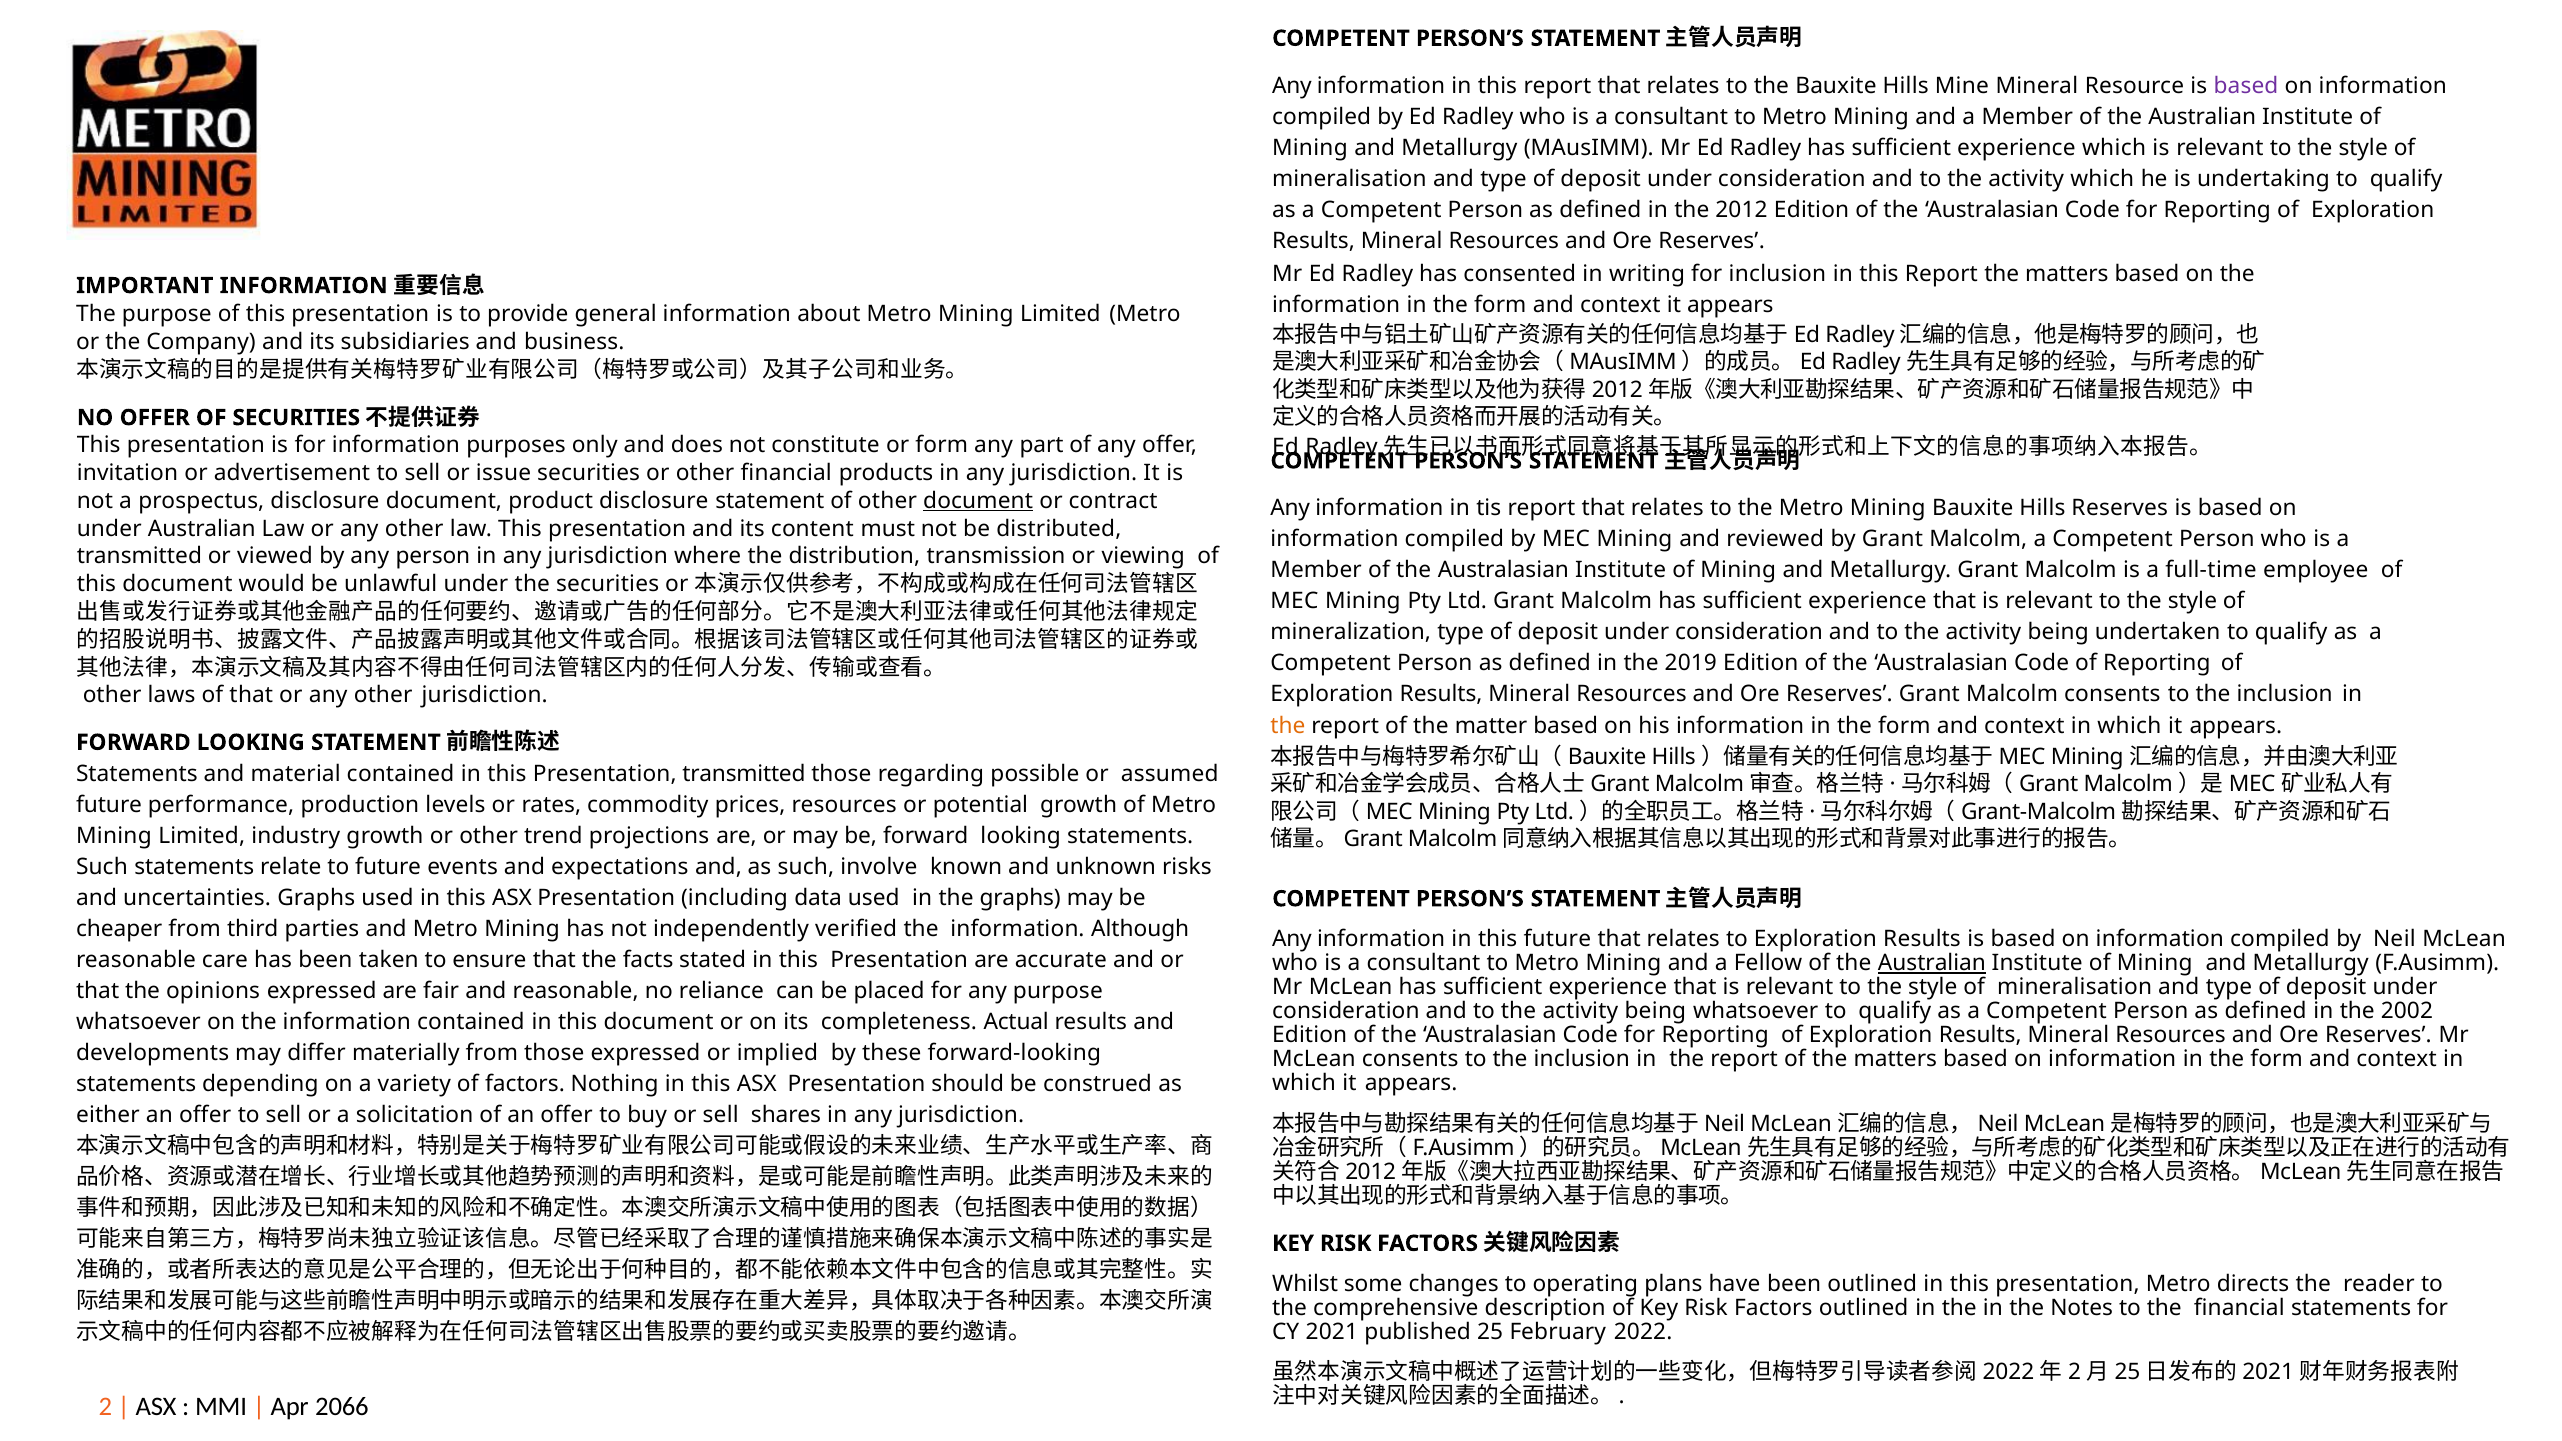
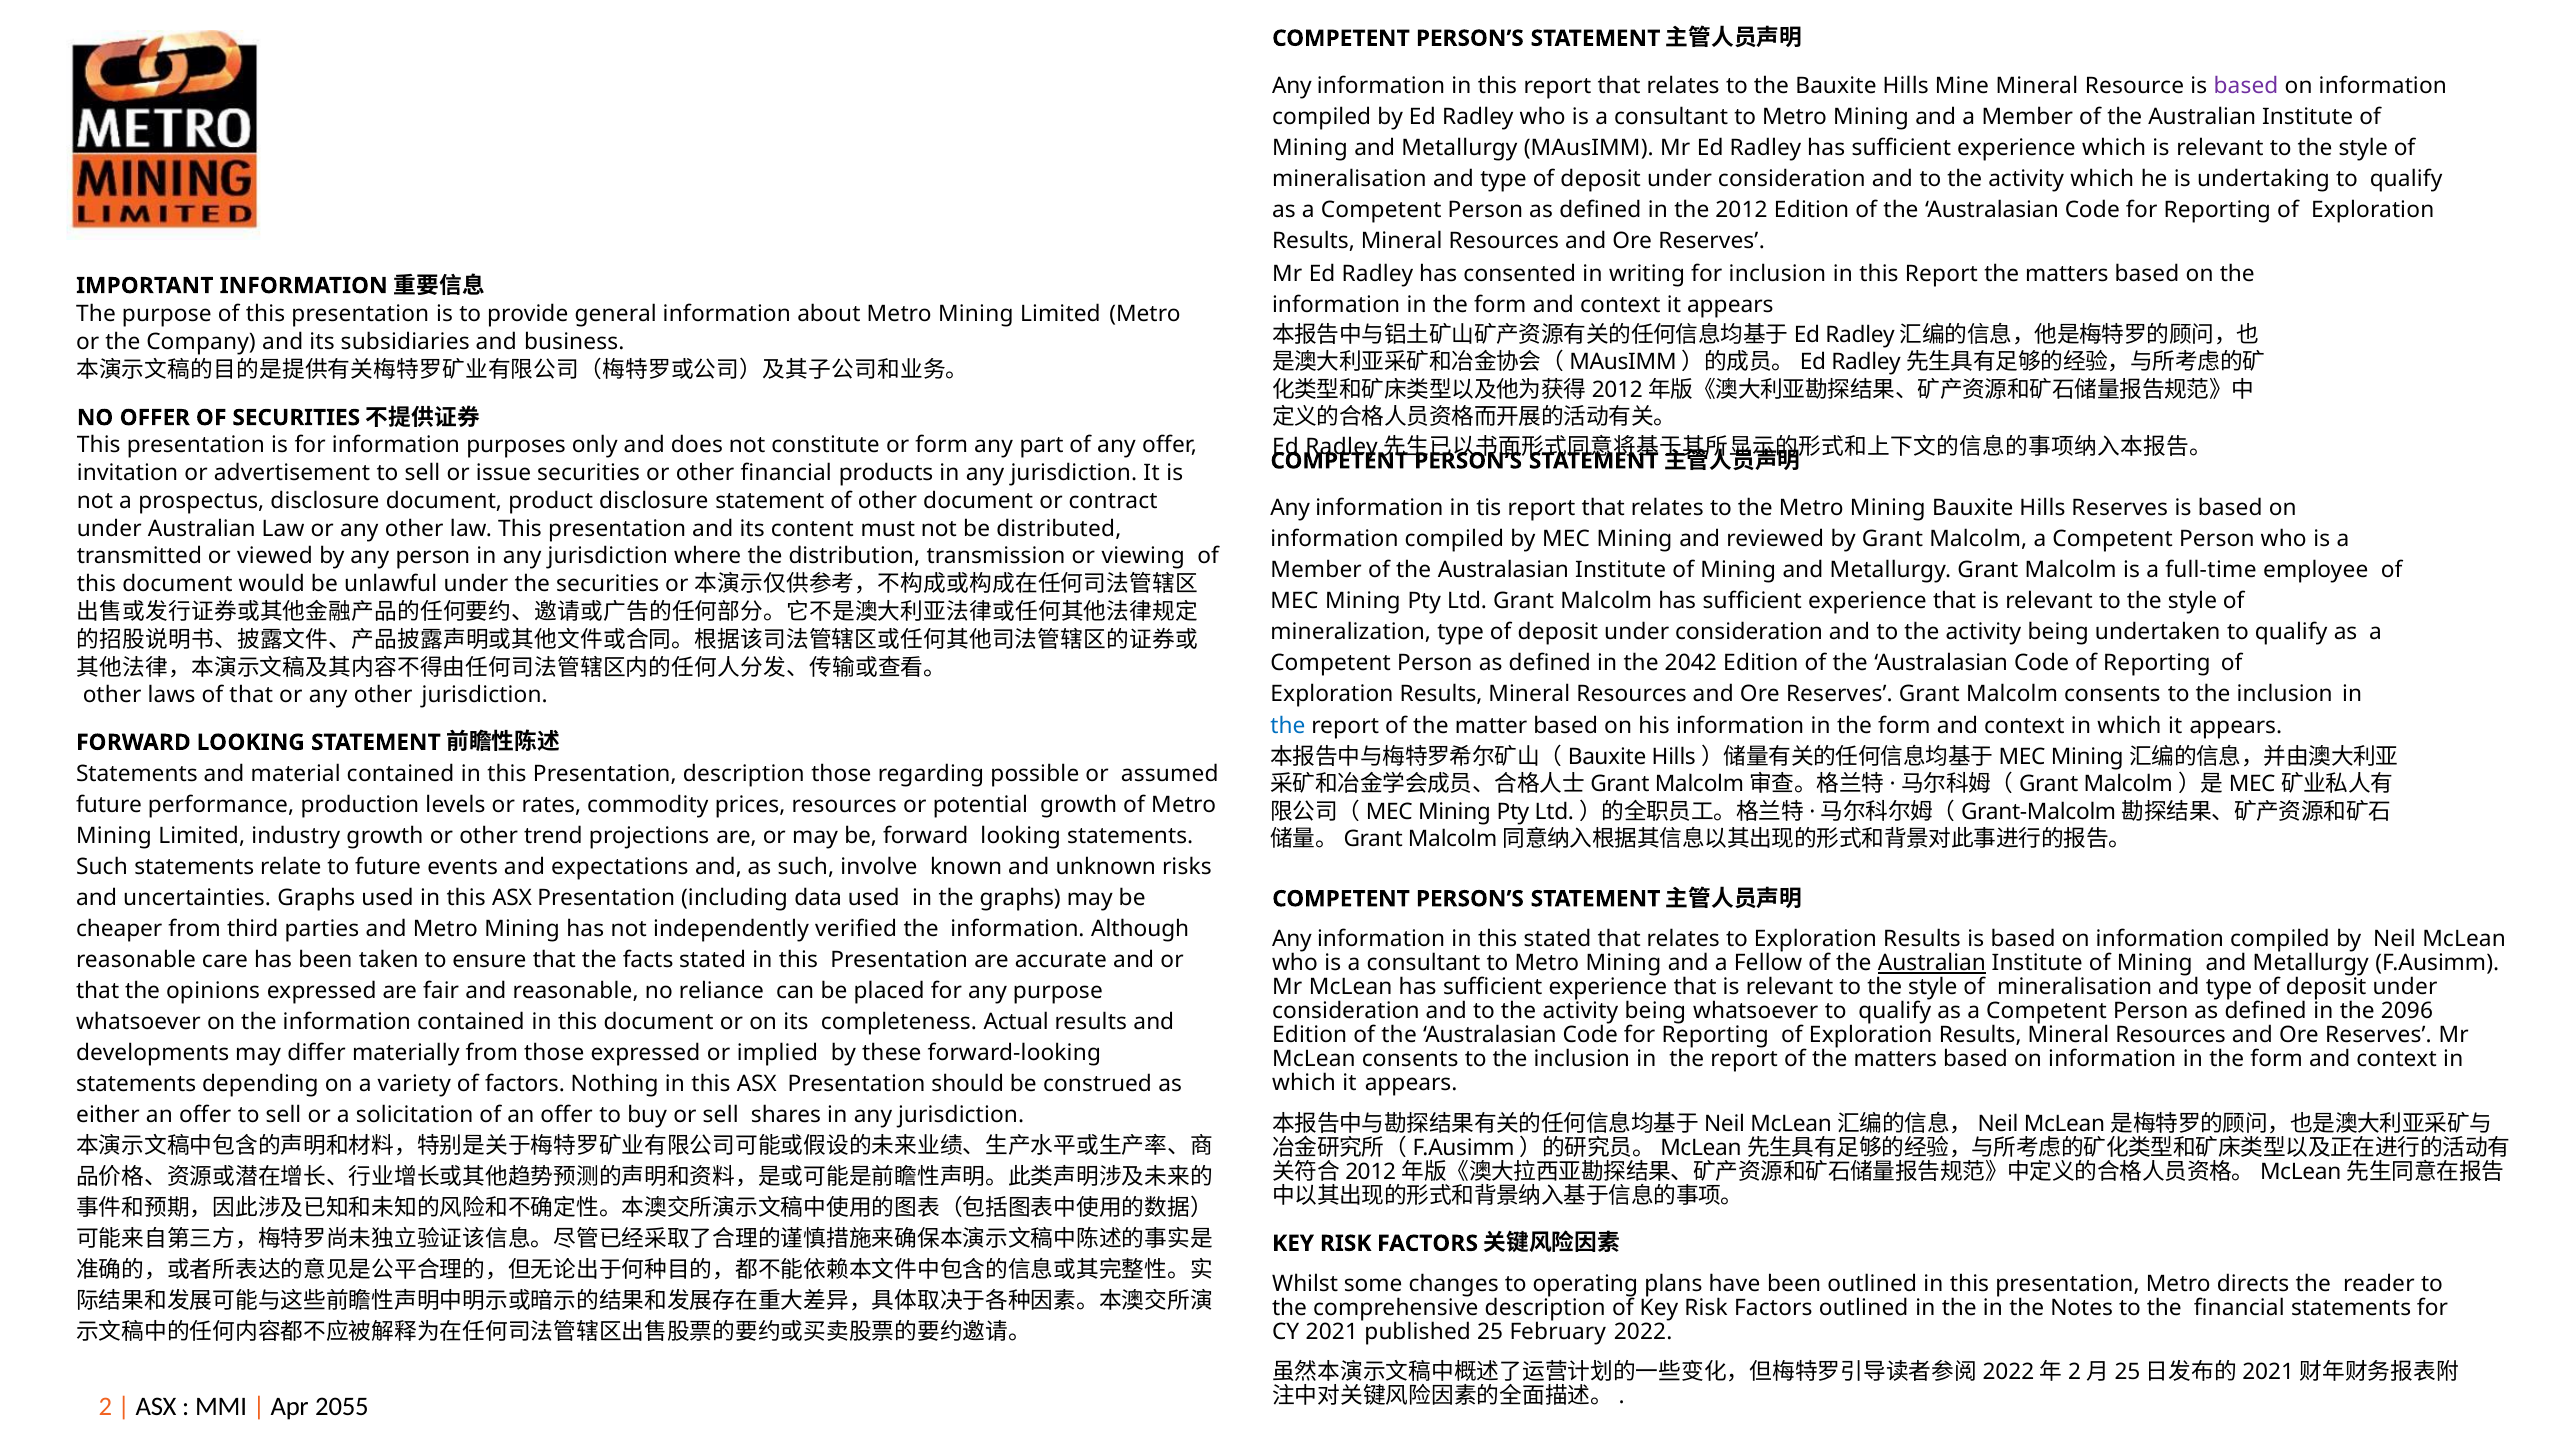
document underline: present -> none (978, 501)
2019: 2019 -> 2042 (1691, 663)
the colour: orange -> blue (1288, 726)
Presentation transmitted: transmitted -> description (744, 774)
this future: future -> stated (1557, 939)
2002: 2002 -> 2096 (2407, 1011)
2066: 2066 -> 2055 (342, 1407)
